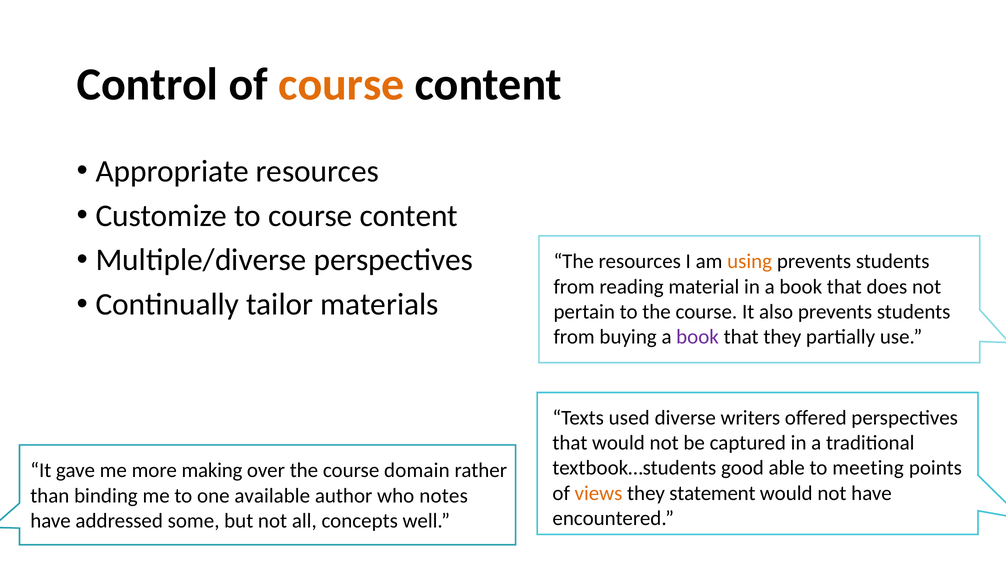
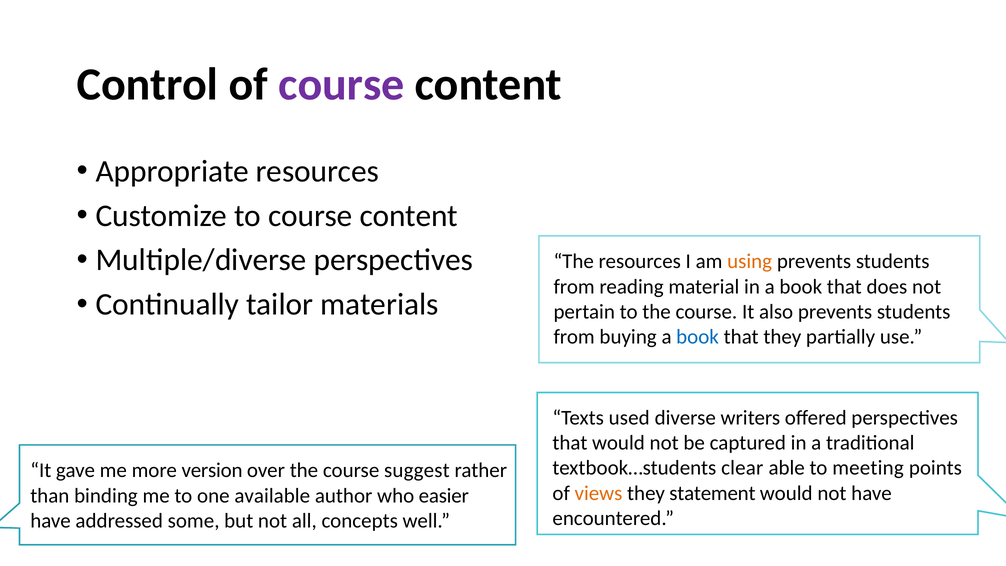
course colour: orange -> purple (341, 85)
book colour: purple -> blue (698, 337)
good: good -> clear (742, 468)
making: making -> version (212, 470)
domain: domain -> suggest (417, 470)
notes: notes -> easier (444, 496)
